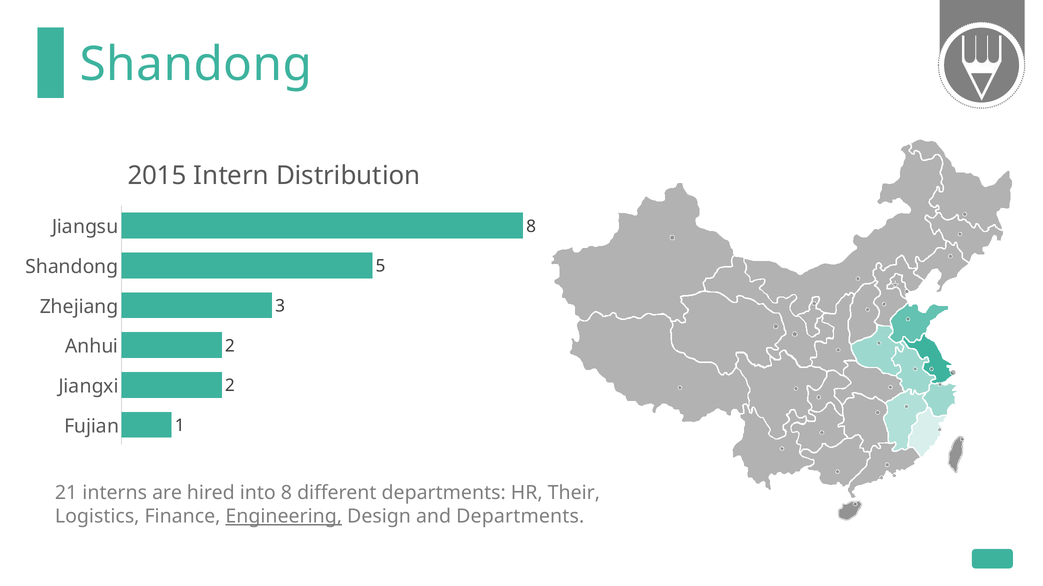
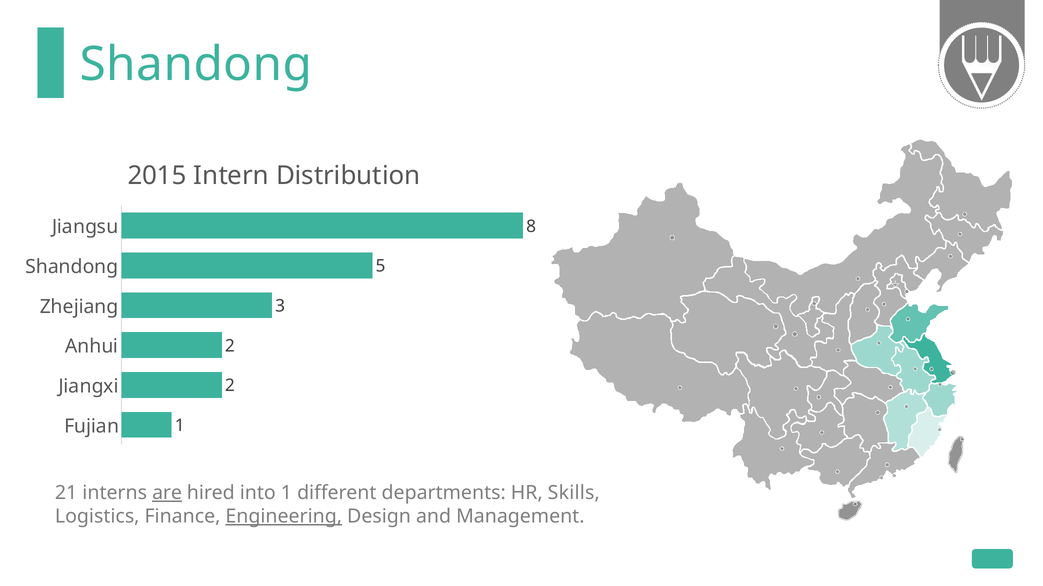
are underline: none -> present (167, 494)
into 8: 8 -> 1 (286, 494)
Their: Their -> Skills (574, 494)
and Departments: Departments -> Management (520, 517)
